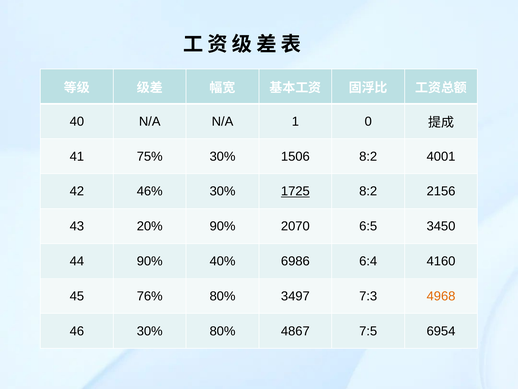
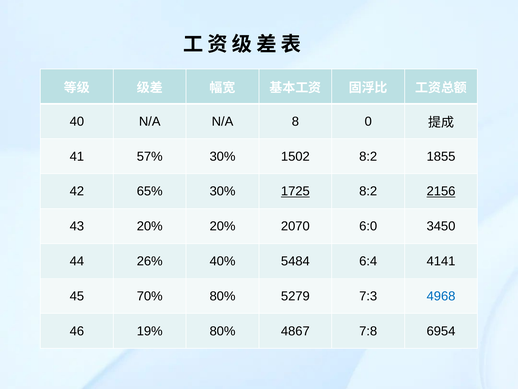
1: 1 -> 8 (295, 121)
75%: 75% -> 57% (150, 156)
1506: 1506 -> 1502 (295, 156)
4001: 4001 -> 1855 (441, 156)
46%: 46% -> 65% (150, 191)
2156 underline: none -> present (441, 191)
20% 90%: 90% -> 20% (223, 226)
6:5: 6:5 -> 6:0 (368, 226)
44 90%: 90% -> 26% (150, 261)
6986: 6986 -> 5484 (295, 261)
4160: 4160 -> 4141 (441, 261)
76%: 76% -> 70% (150, 296)
3497: 3497 -> 5279 (295, 296)
4968 colour: orange -> blue (441, 296)
46 30%: 30% -> 19% (150, 331)
7:5: 7:5 -> 7:8 (368, 331)
